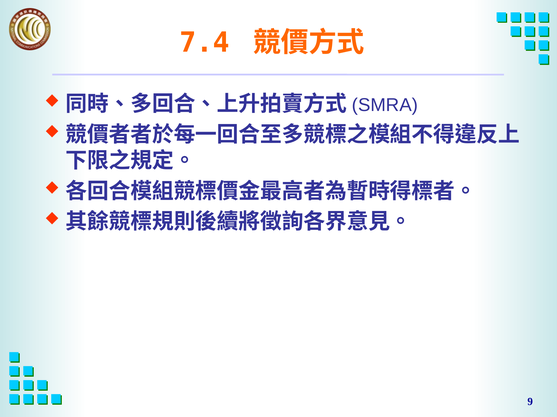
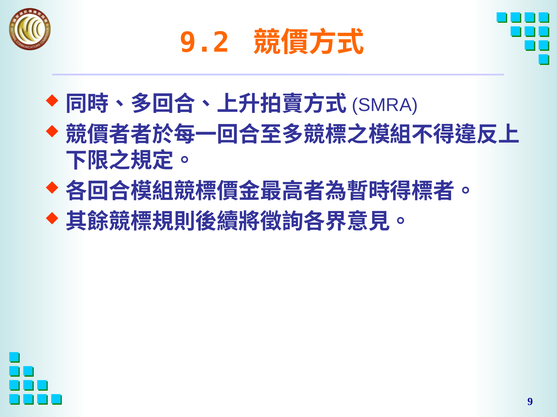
7.4: 7.4 -> 9.2 (205, 43)
